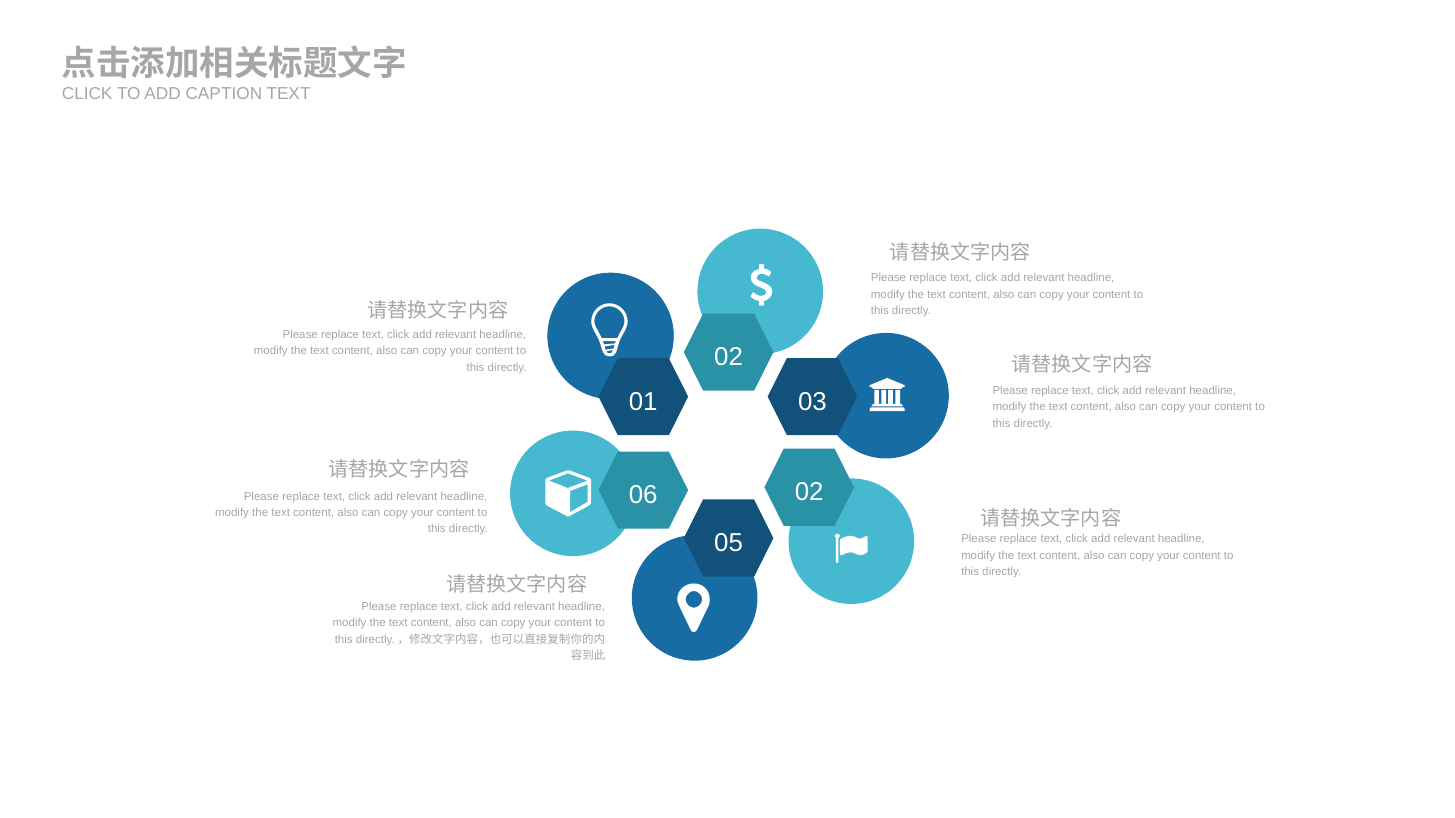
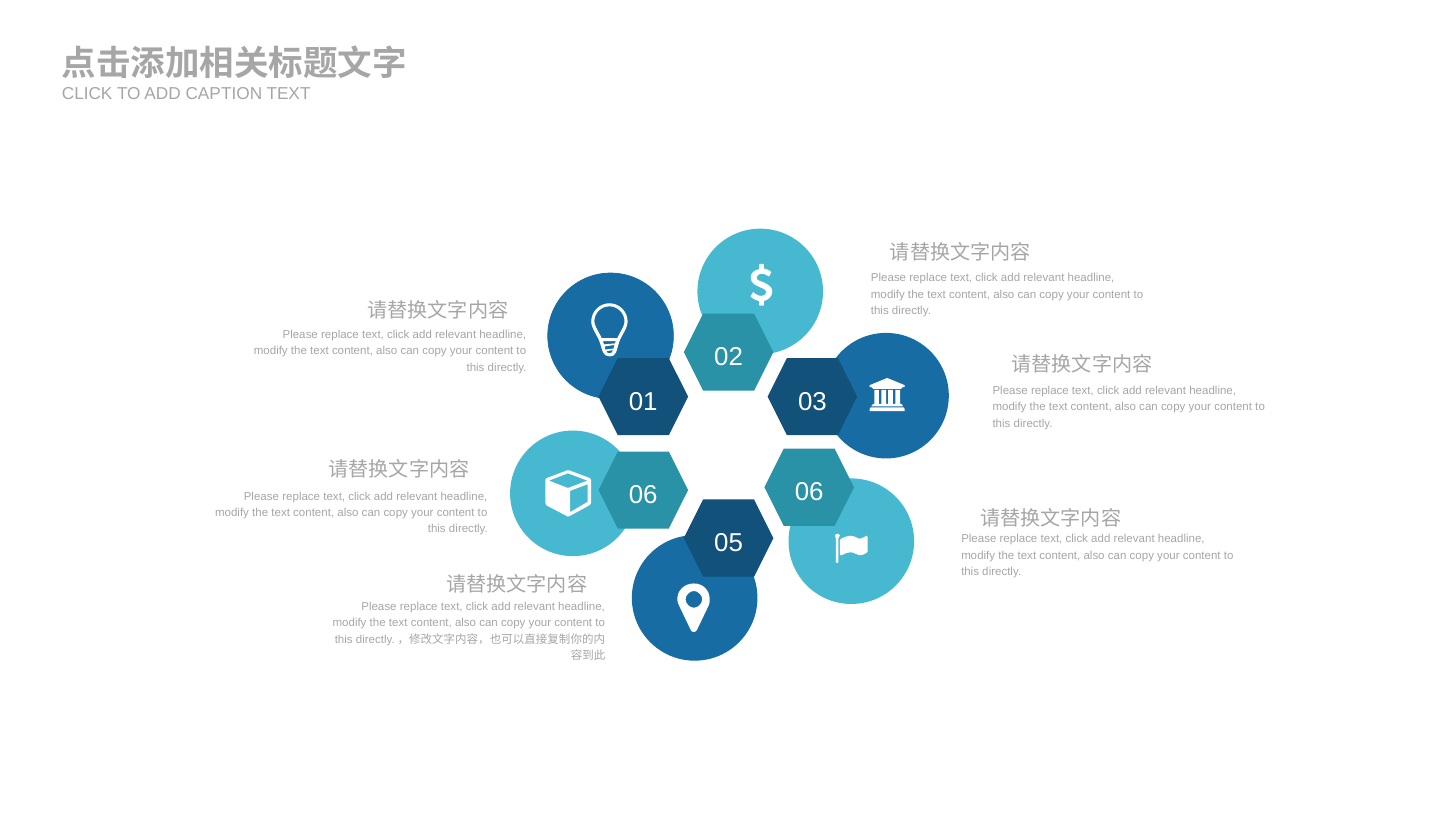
06 02: 02 -> 06 (809, 492)
